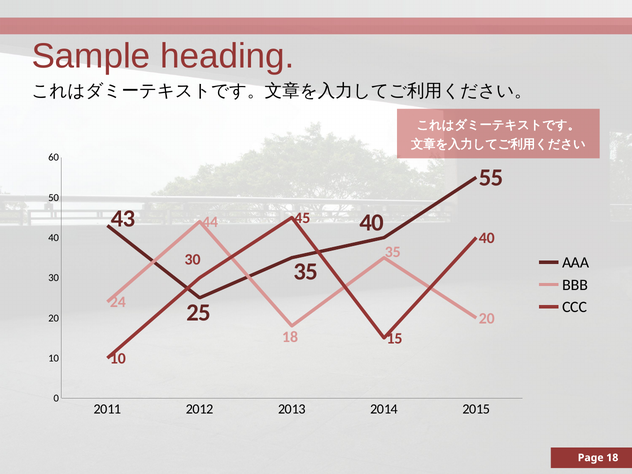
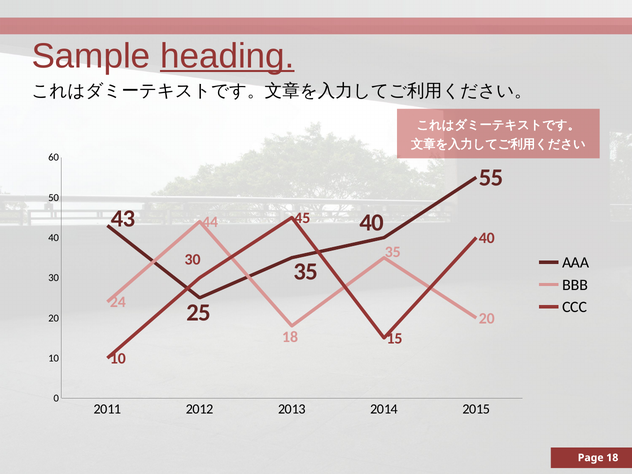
heading underline: none -> present (227, 56)
